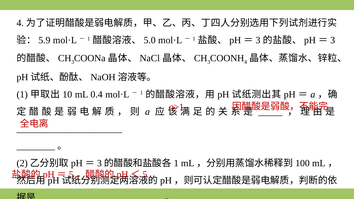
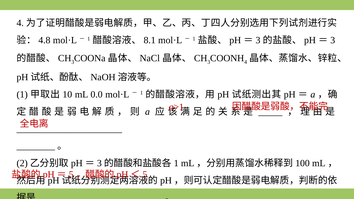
5.9: 5.9 -> 4.8 (44, 40)
5.0: 5.0 -> 8.1 (150, 40)
0.4: 0.4 -> 0.0 (97, 94)
